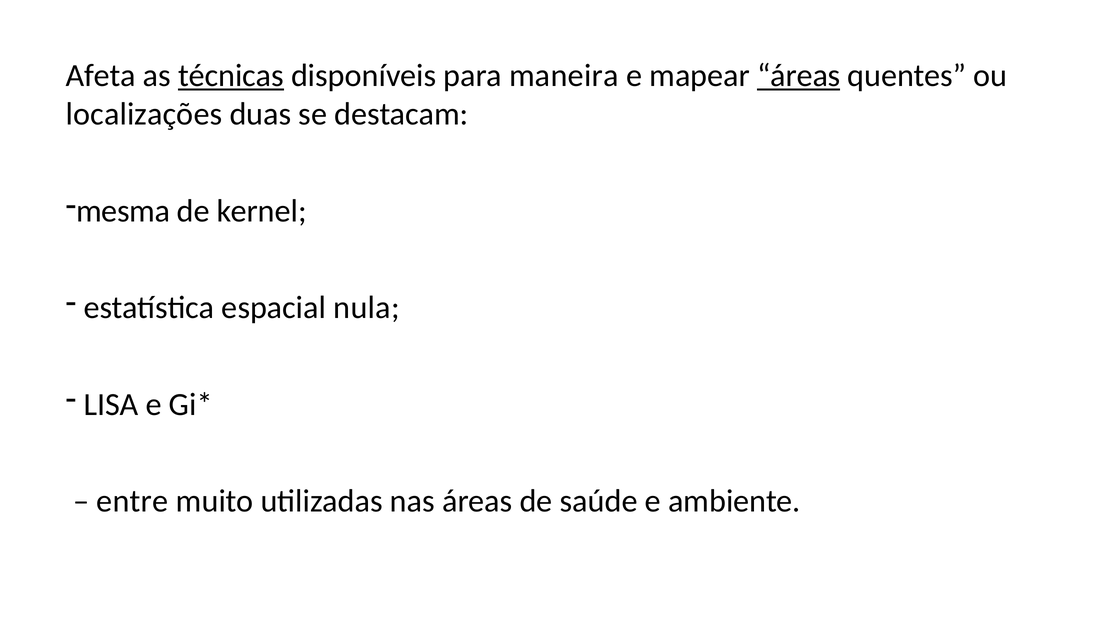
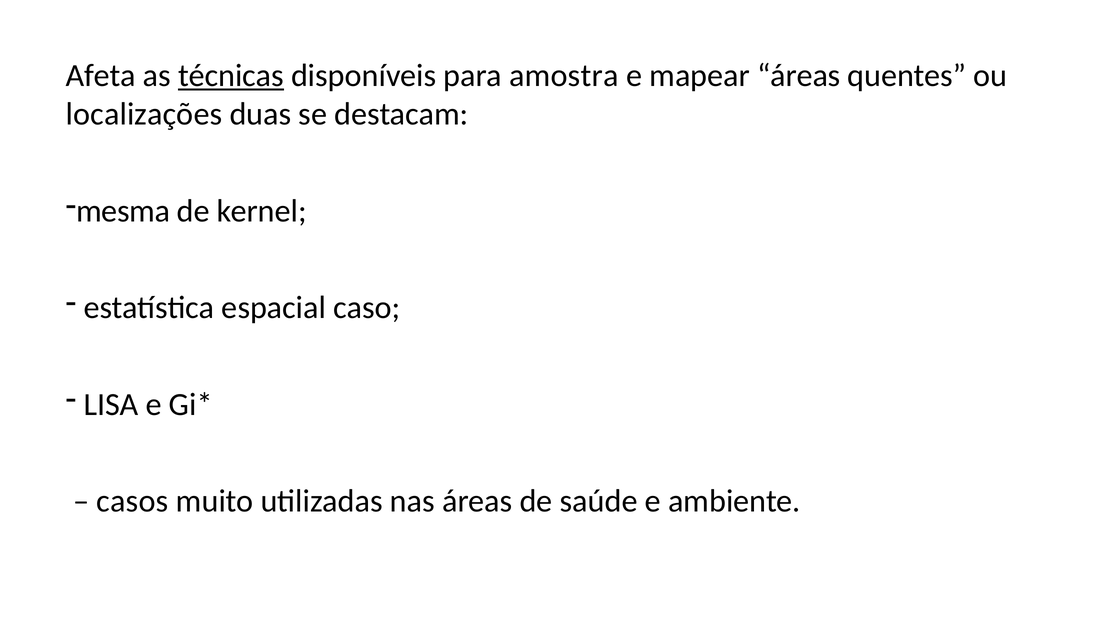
maneira: maneira -> amostra (564, 75)
áreas underline: present -> none (799, 75)
nula: nula -> caso (367, 308)
entre: entre -> casos (132, 501)
